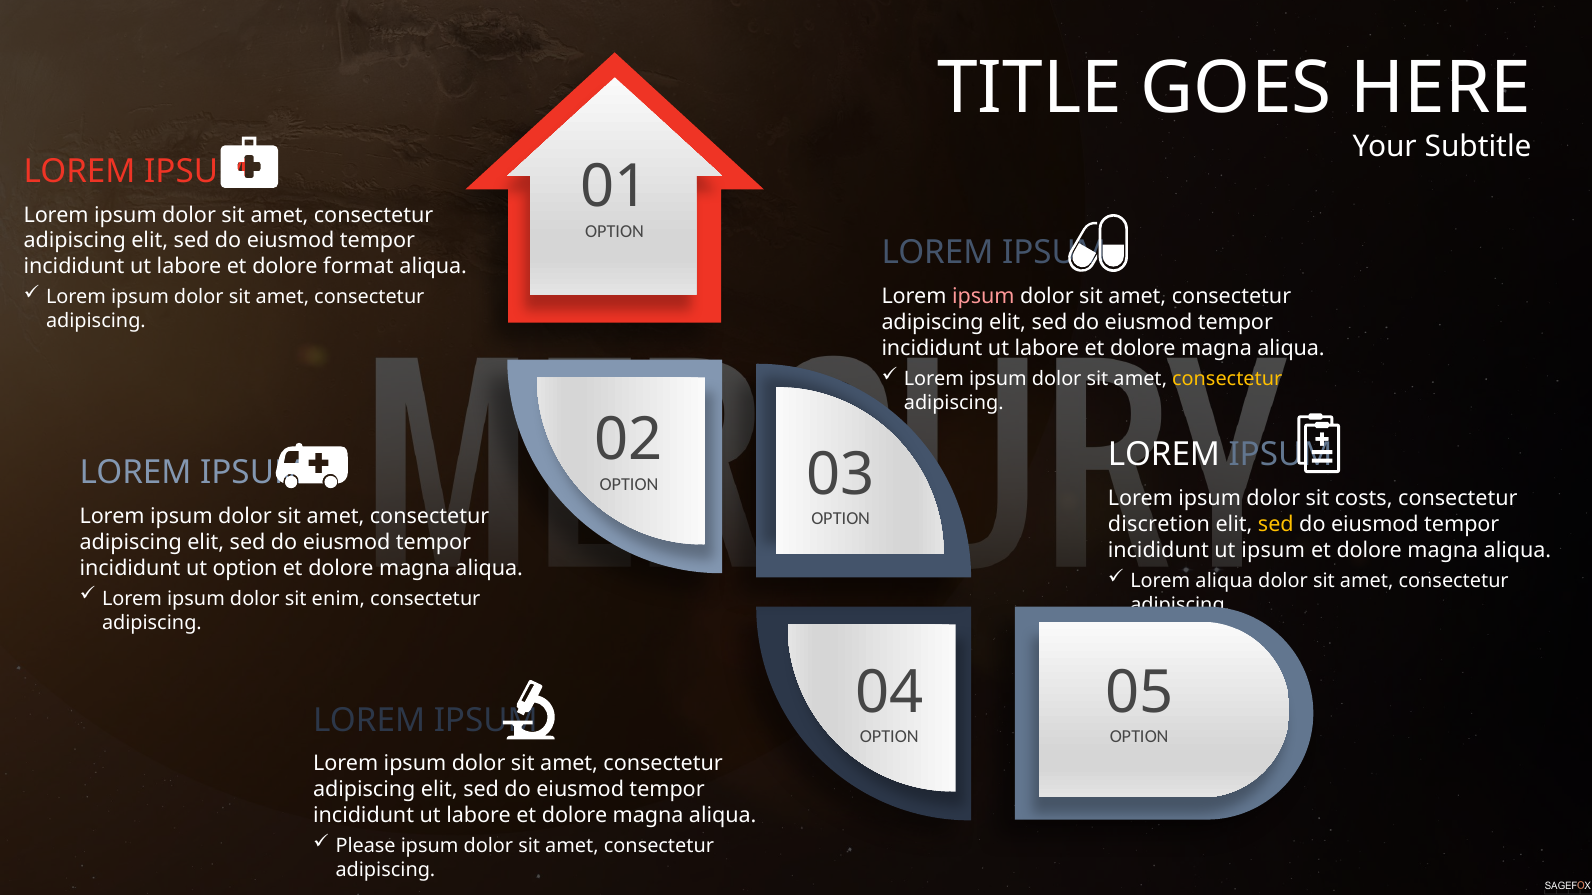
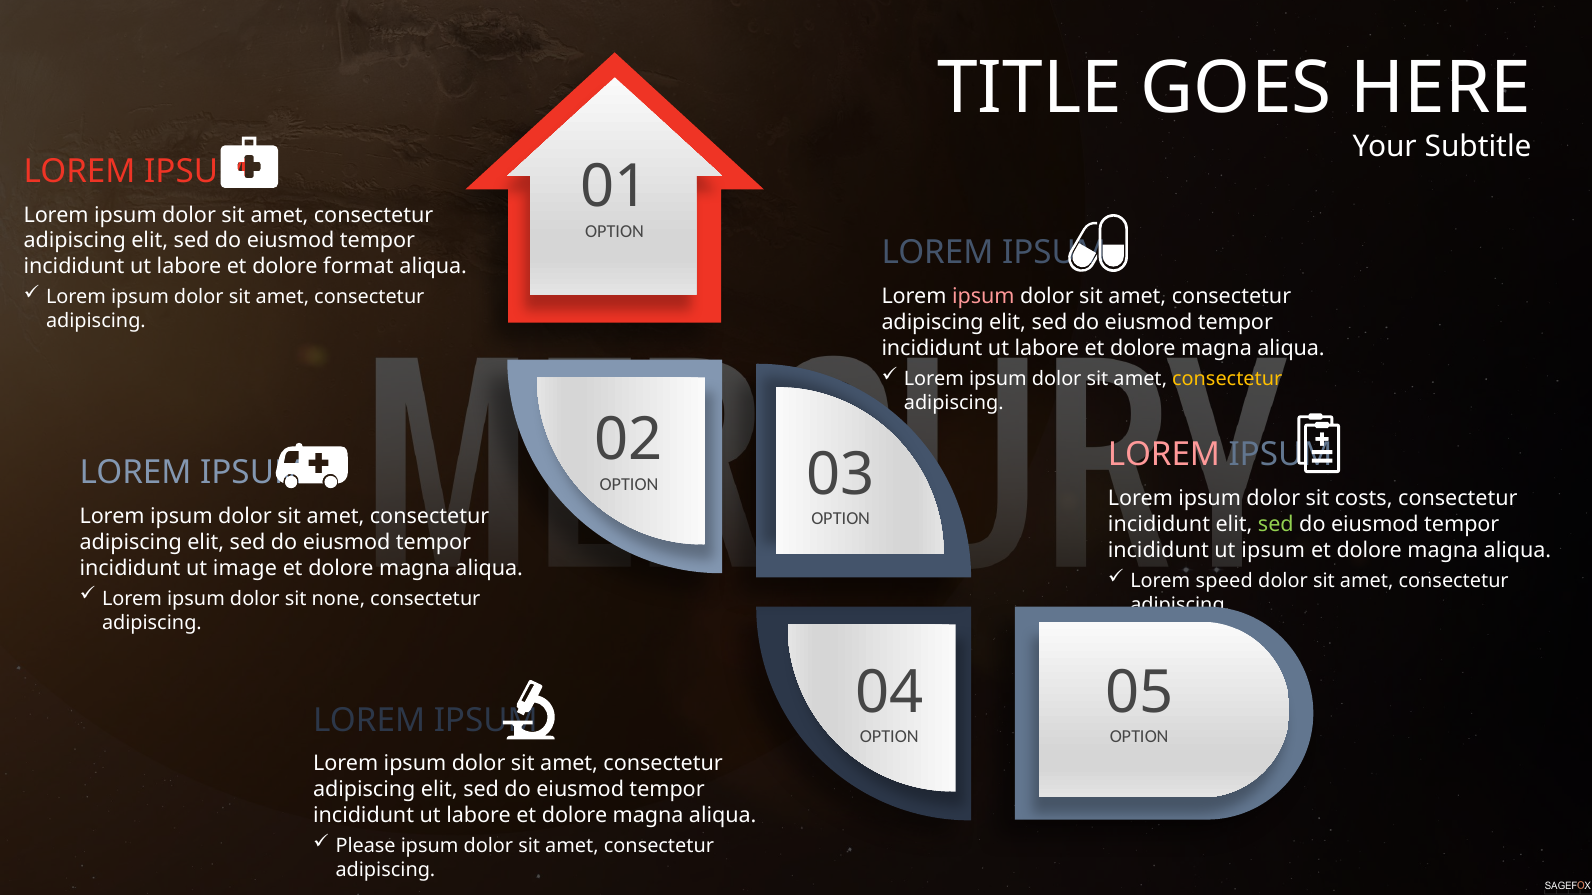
LOREM colour: white -> pink (1164, 455)
discretion: discretion -> incididunt (1159, 525)
sed colour: yellow -> light green (1276, 525)
ut option: option -> image (245, 568)
Lorem aliqua: aliqua -> speed (1224, 581)
enim: enim -> none (338, 599)
